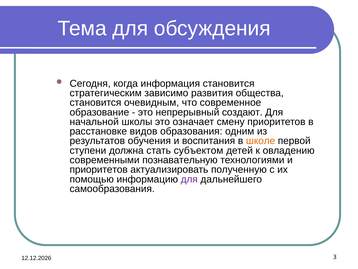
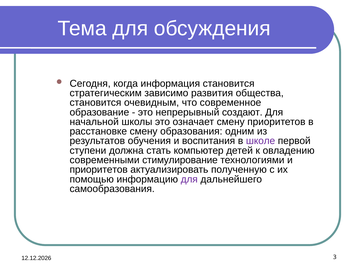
расстановке видов: видов -> смену (144, 131)
школе colour: orange -> purple (261, 141)
субъектом: субъектом -> компьютер (199, 150)
познавательную: познавательную -> стимулирование (180, 160)
